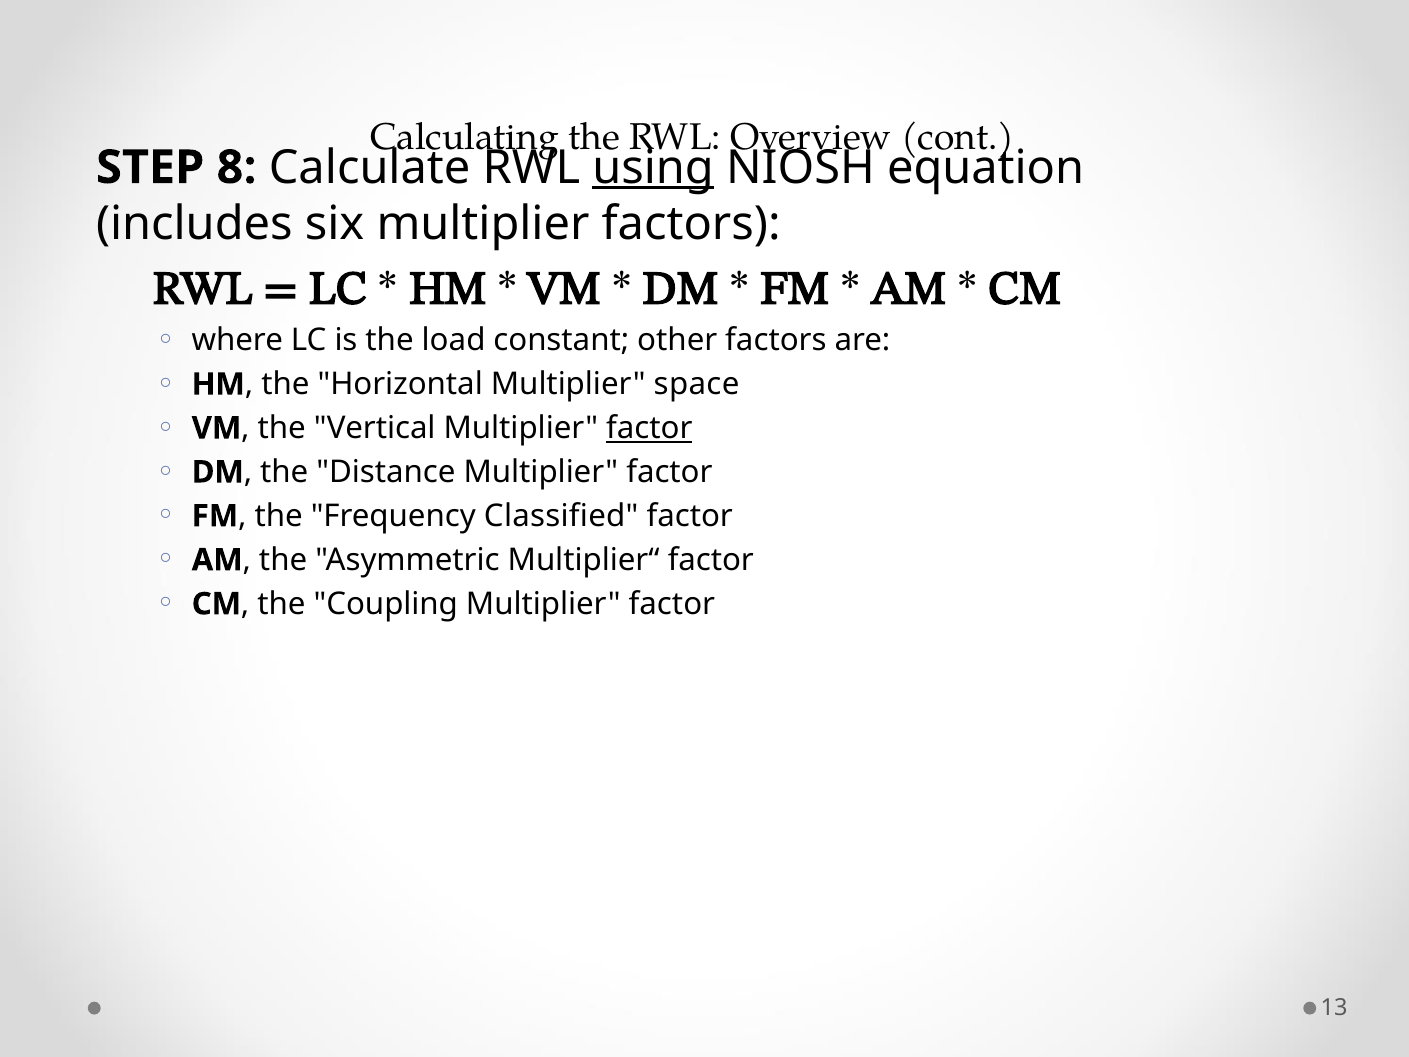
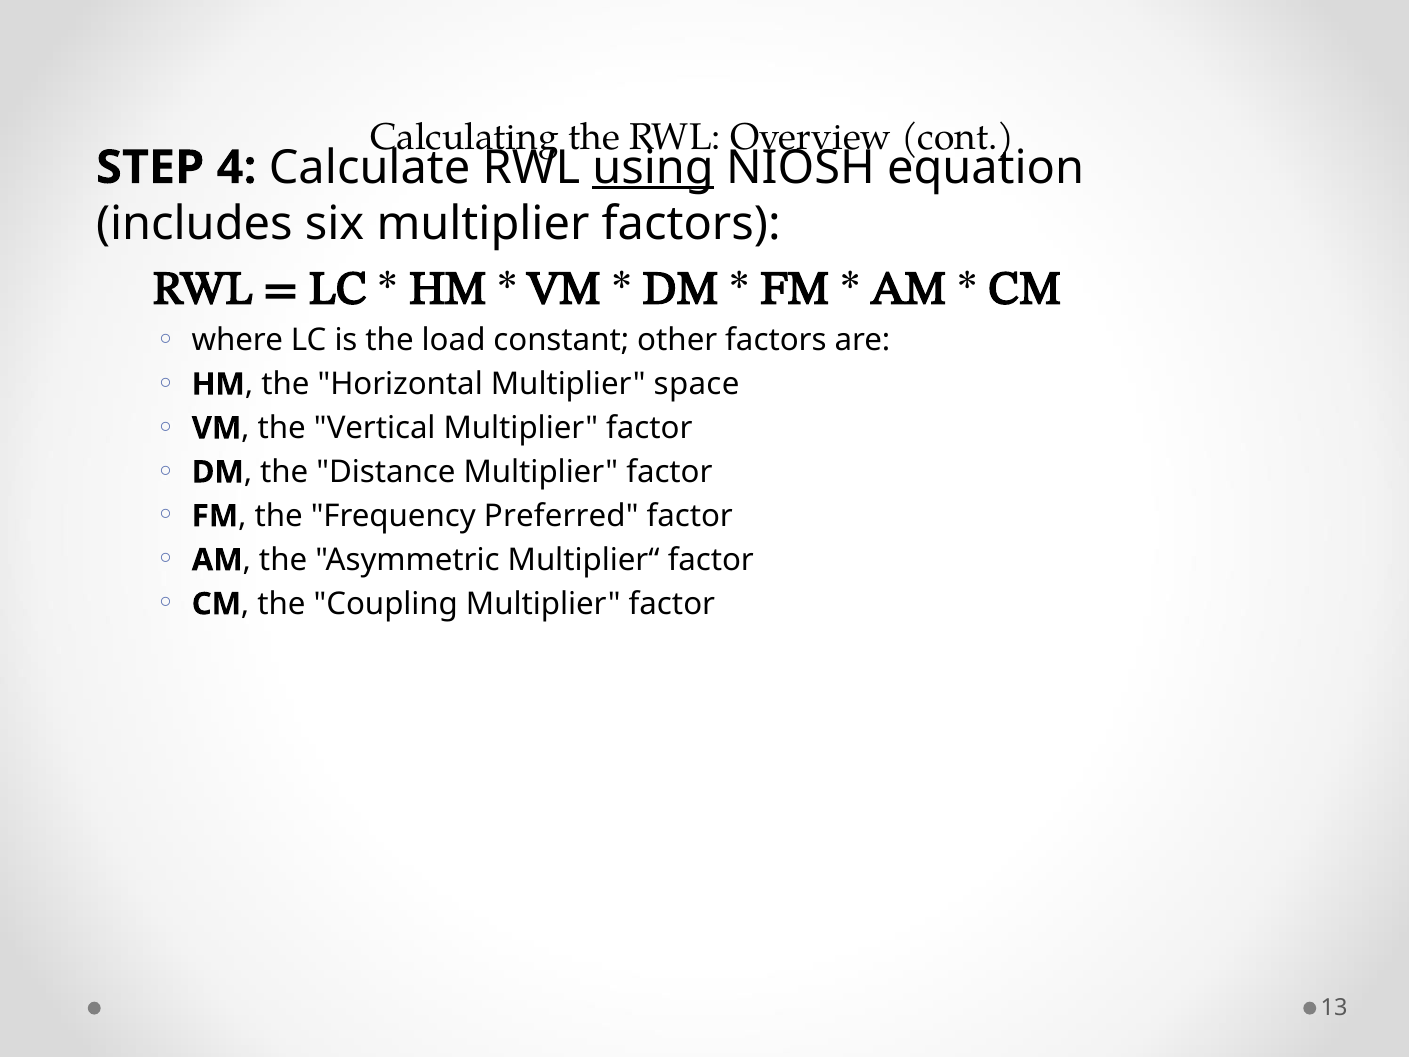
8: 8 -> 4 (237, 167)
factor underline: present -> none (649, 428)
Classified: Classified -> Preferred (561, 516)
